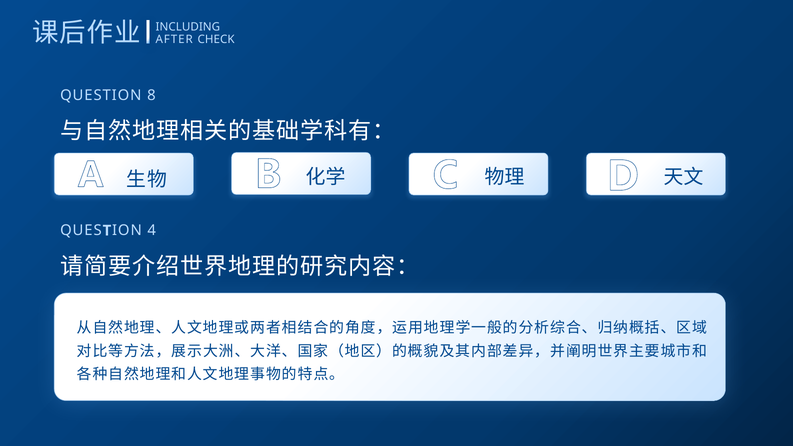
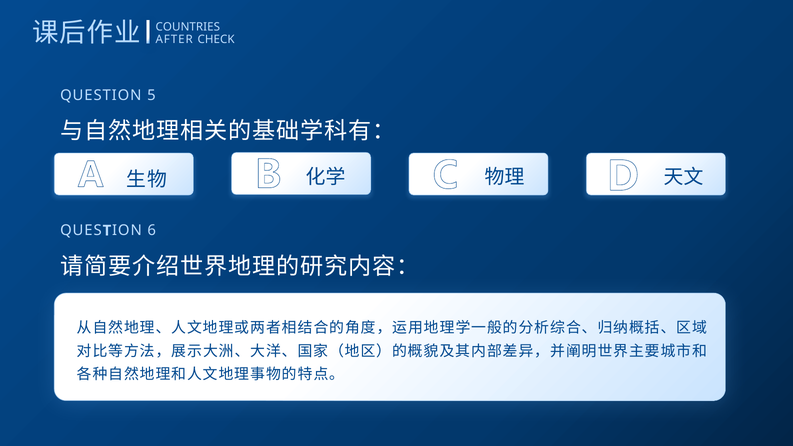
INCLUDING: INCLUDING -> COUNTRIES (188, 27)
8: 8 -> 5 (151, 95)
4: 4 -> 6 (152, 231)
